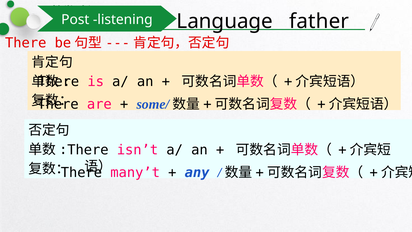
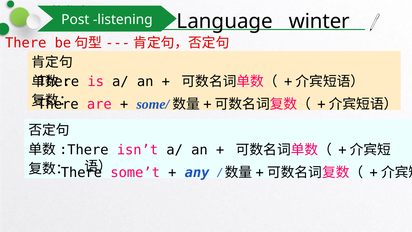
father: father -> winter (319, 21)
many’t: many’t -> some’t (135, 173)
